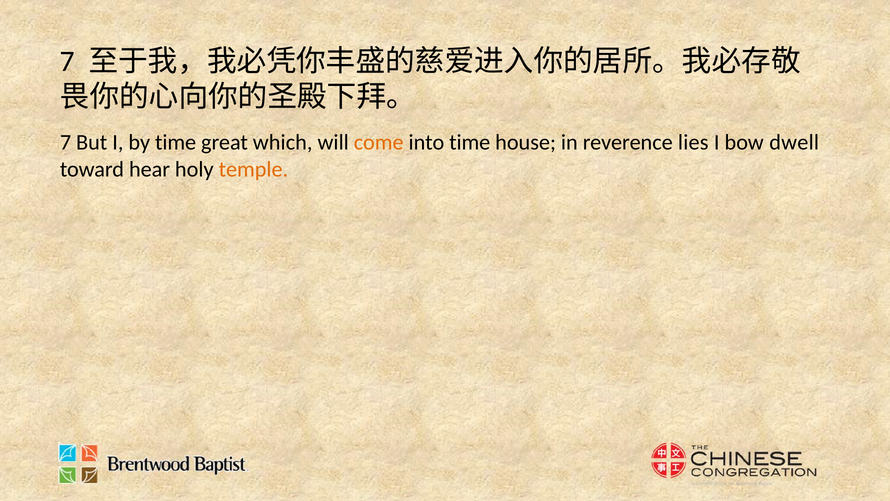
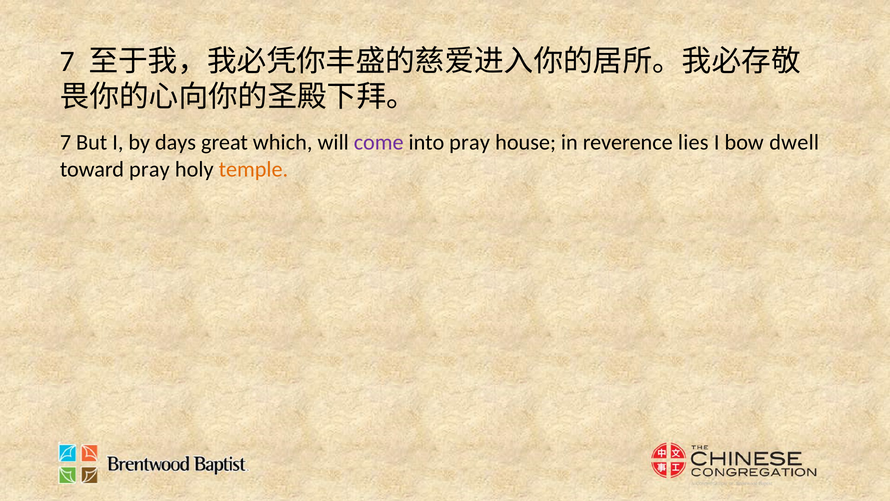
by time: time -> days (176, 142)
come colour: orange -> purple (379, 142)
into time: time -> pray (470, 142)
toward hear: hear -> pray (149, 169)
